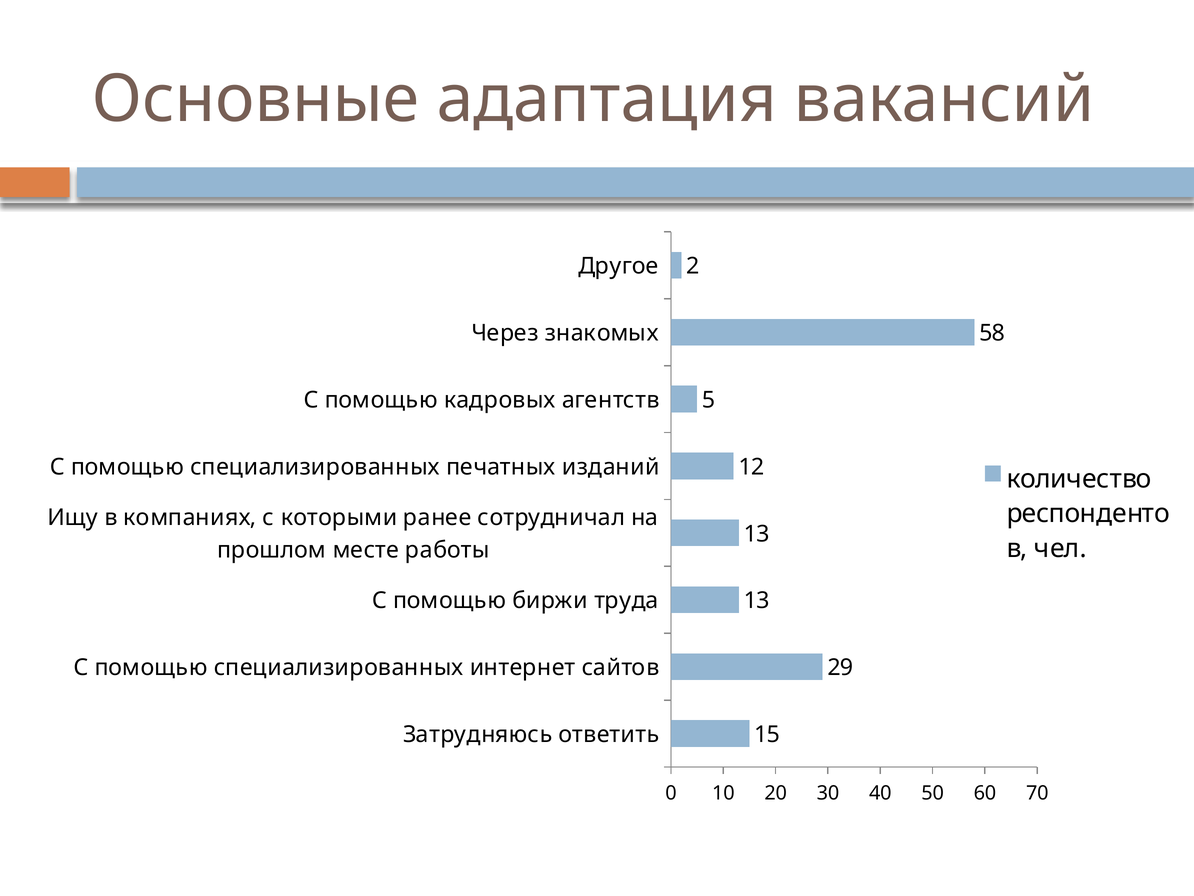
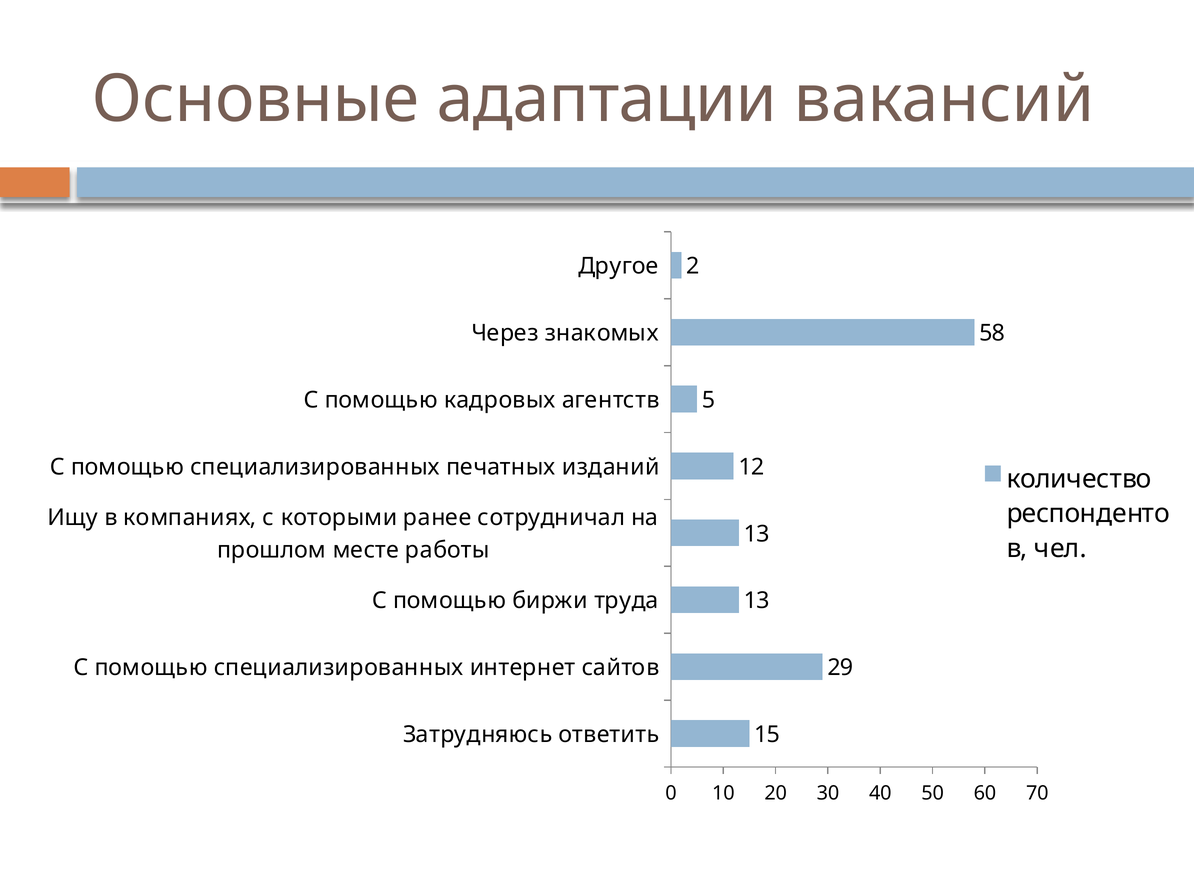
адаптация: адаптация -> адаптации (607, 99)
